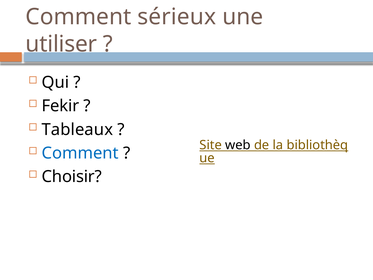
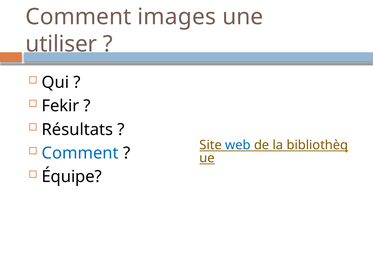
sérieux: sérieux -> images (177, 17)
Tableaux: Tableaux -> Résultats (77, 129)
web colour: black -> blue (238, 145)
Choisir: Choisir -> Équipe (72, 176)
